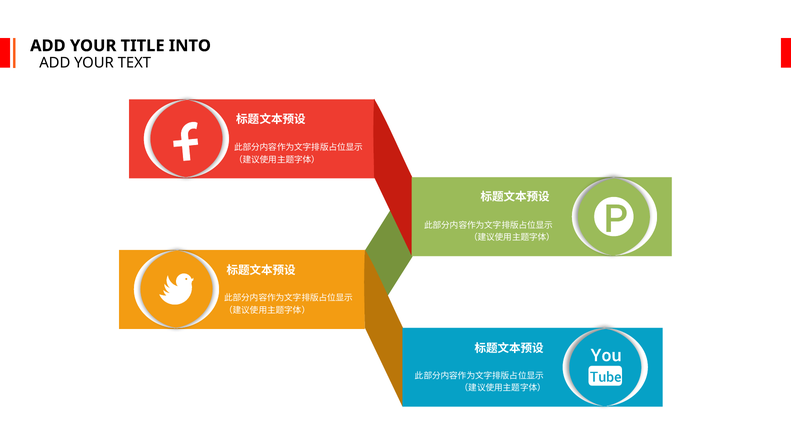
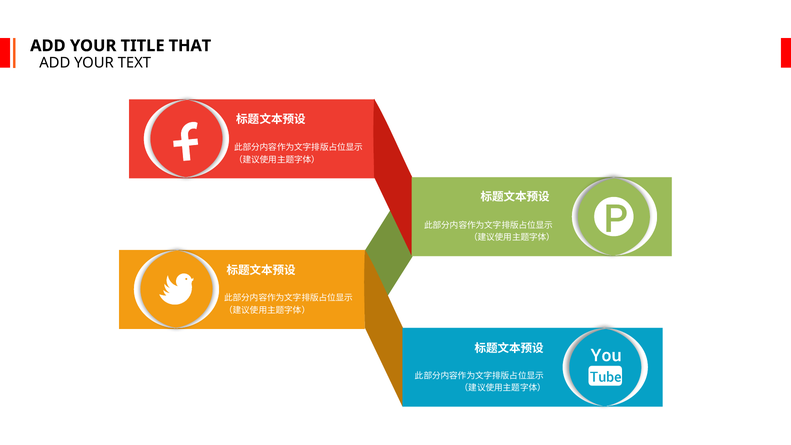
INTO: INTO -> THAT (190, 46)
